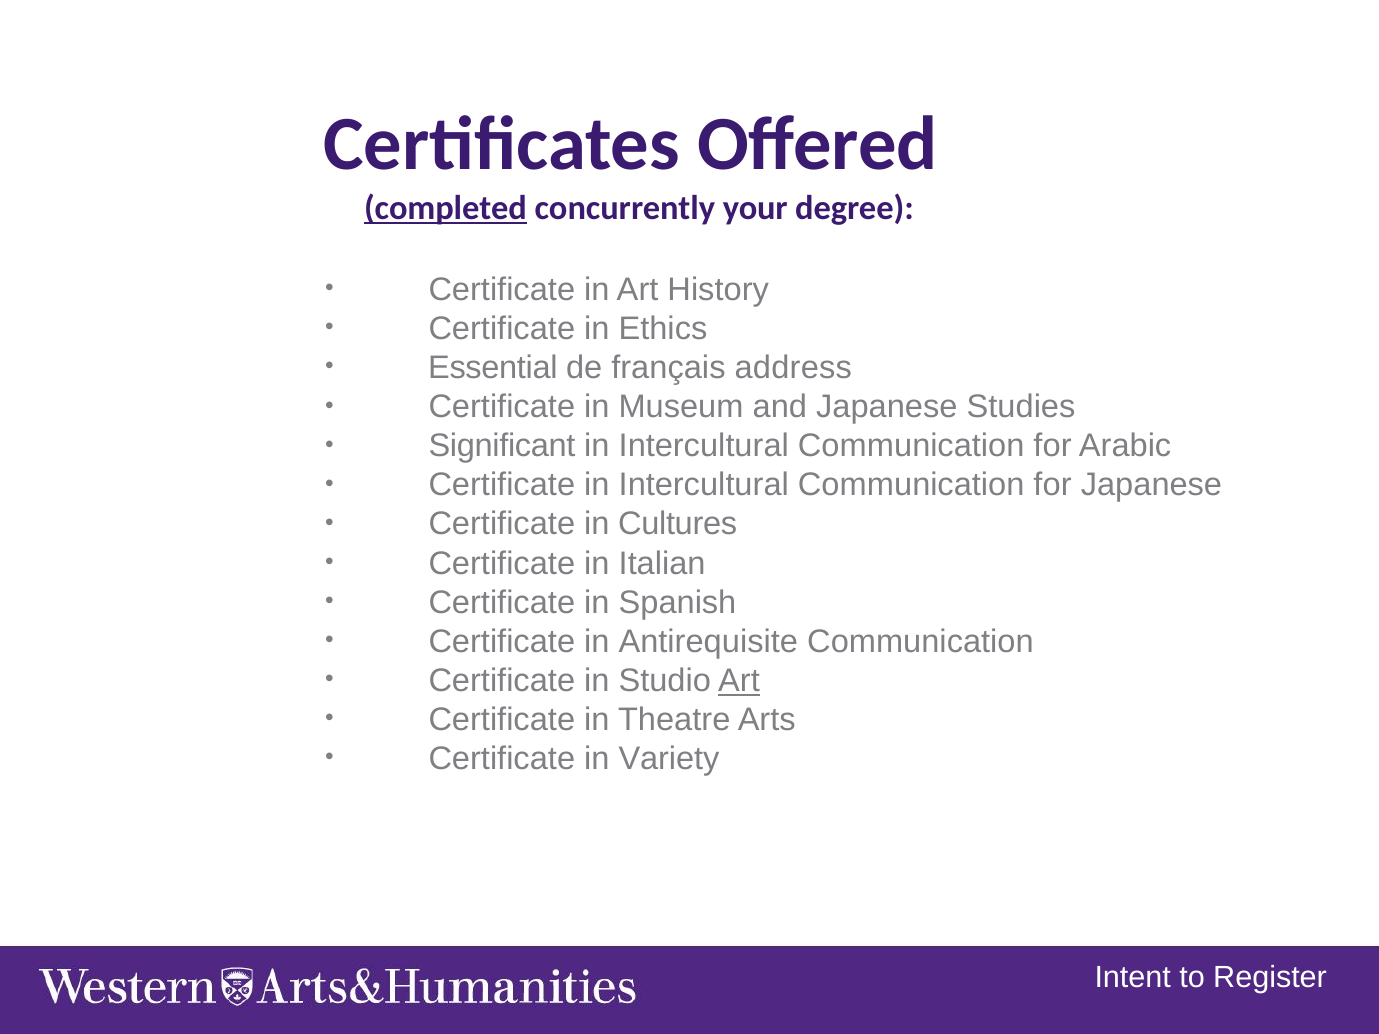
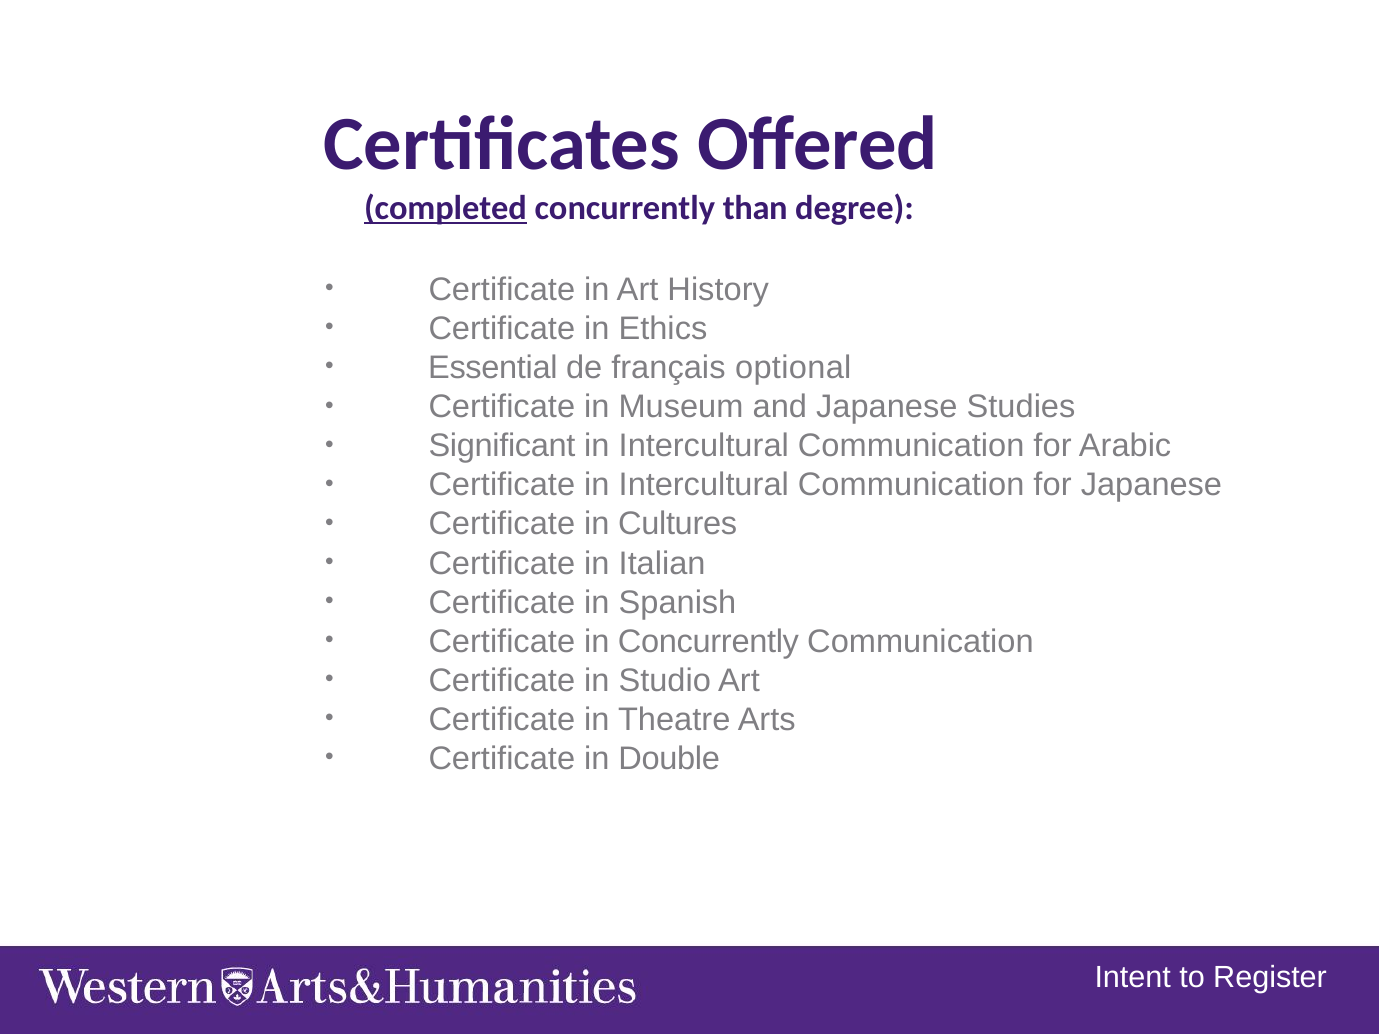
your: your -> than (755, 208)
address: address -> optional (793, 368)
in Antirequisite: Antirequisite -> Concurrently (708, 642)
Art underline: present -> none (739, 681)
Variety: Variety -> Double (669, 759)
